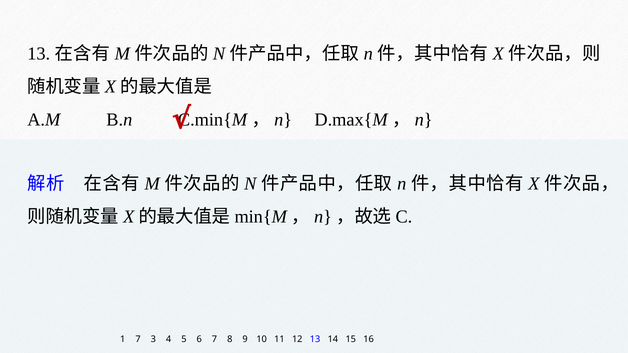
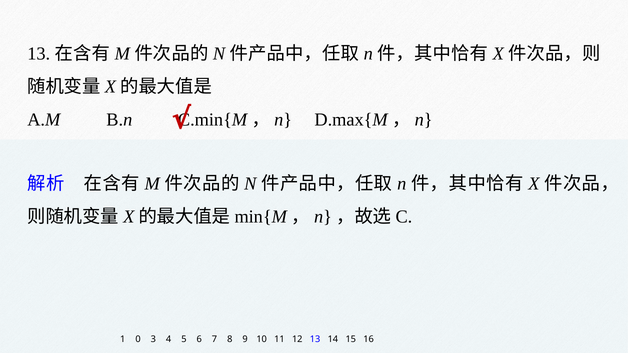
1 7: 7 -> 0 (138, 339)
